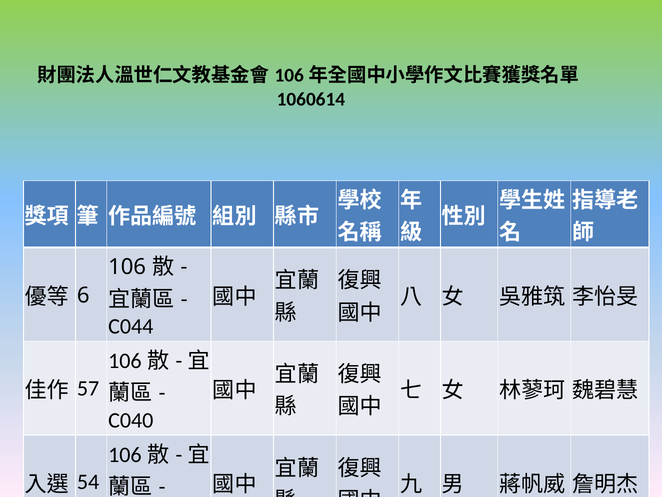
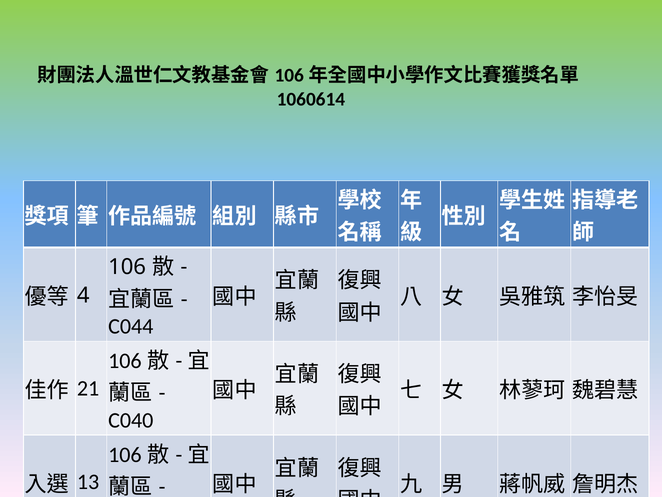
6: 6 -> 4 (83, 295)
57: 57 -> 21 (88, 388)
54: 54 -> 13 (88, 482)
